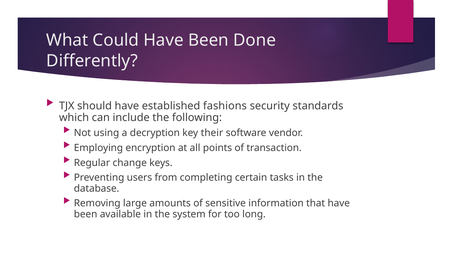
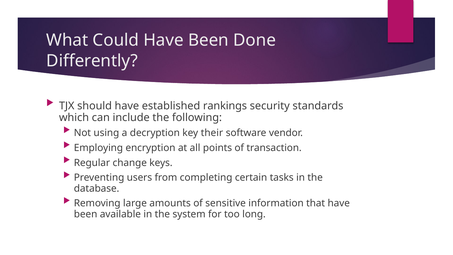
fashions: fashions -> rankings (225, 106)
